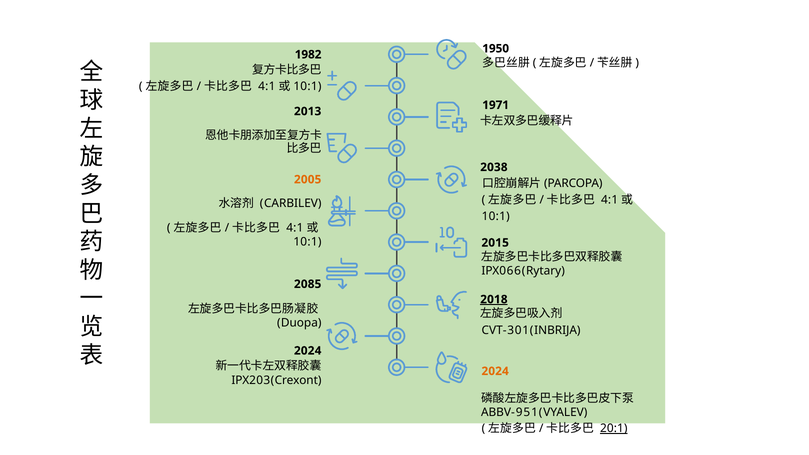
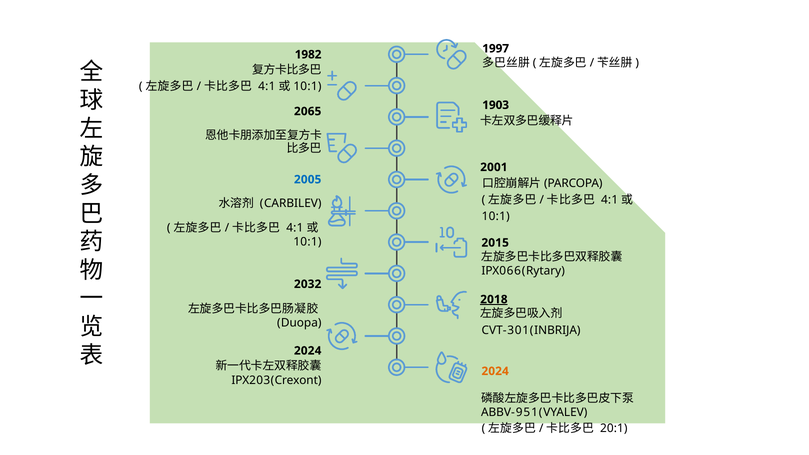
1950: 1950 -> 1997 (496, 49)
1971: 1971 -> 1903 (496, 105)
2013: 2013 -> 2065 (308, 111)
2038: 2038 -> 2001 (494, 167)
2005 colour: orange -> blue (308, 179)
2085: 2085 -> 2032 (308, 284)
20:1 underline: present -> none (614, 429)
